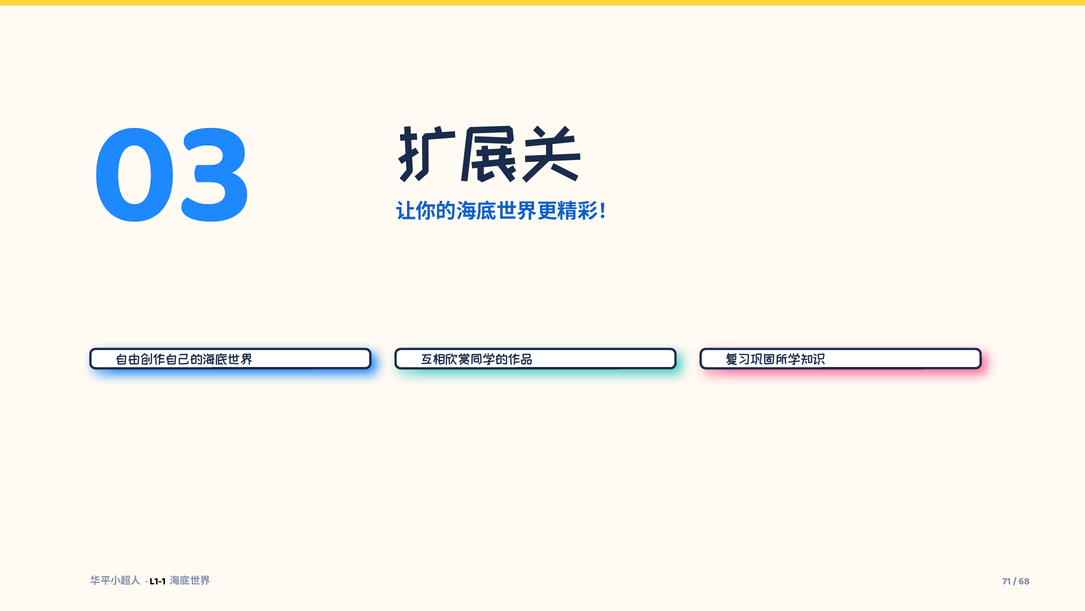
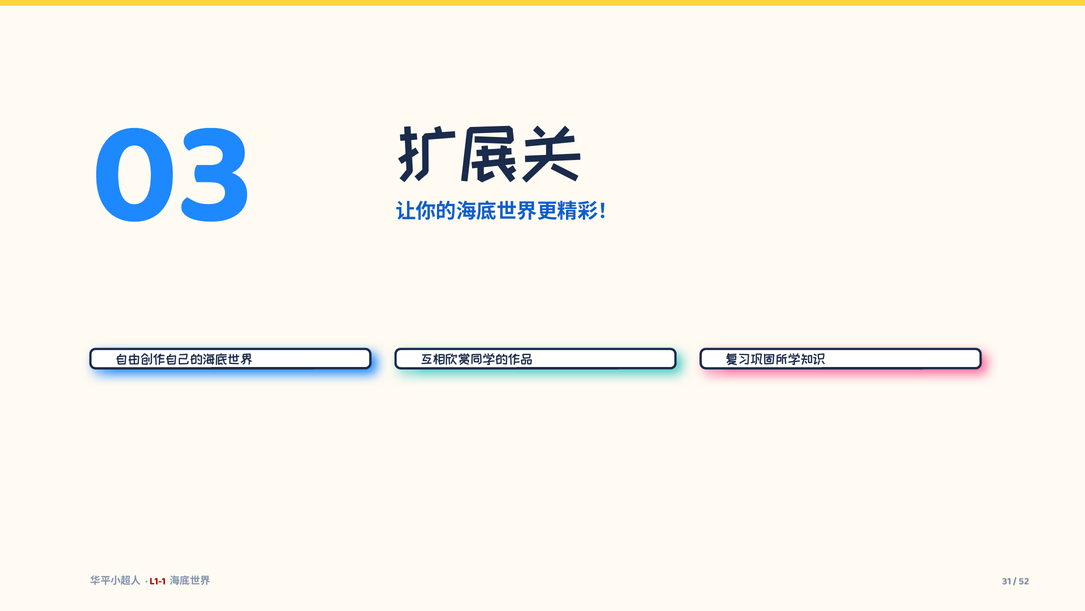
L1-1 colour: black -> red (158, 580)
71: 71 -> 31 (1007, 580)
68: 68 -> 52 (1024, 580)
